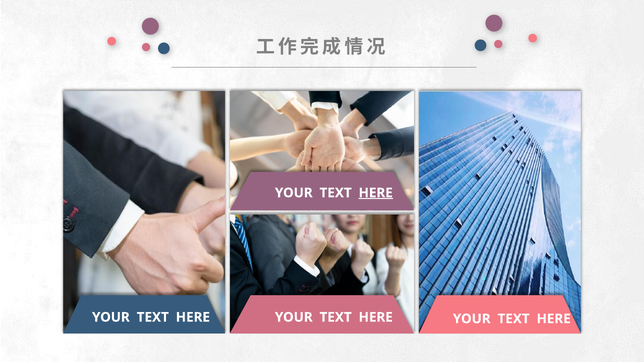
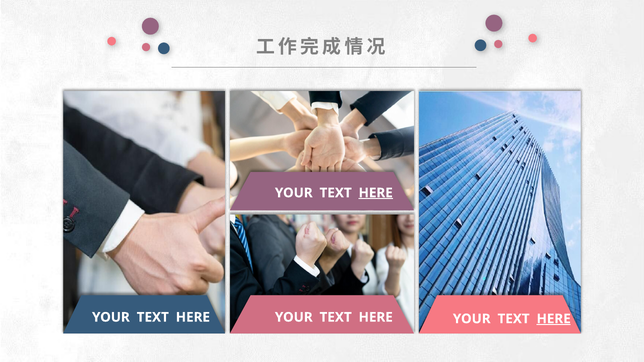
HERE underline: none -> present (554, 319)
